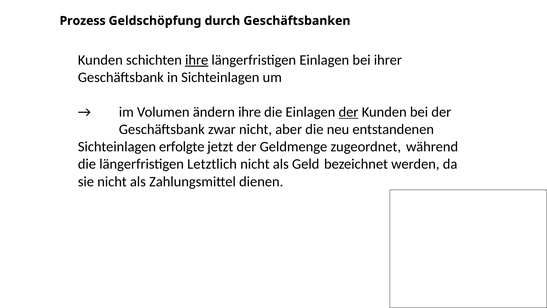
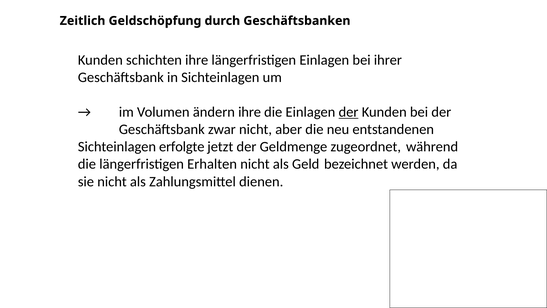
Prozess: Prozess -> Zeitlich (83, 21)
ihre underline: present -> none (197, 60)
Letztlich: Letztlich -> Erhalten (212, 164)
